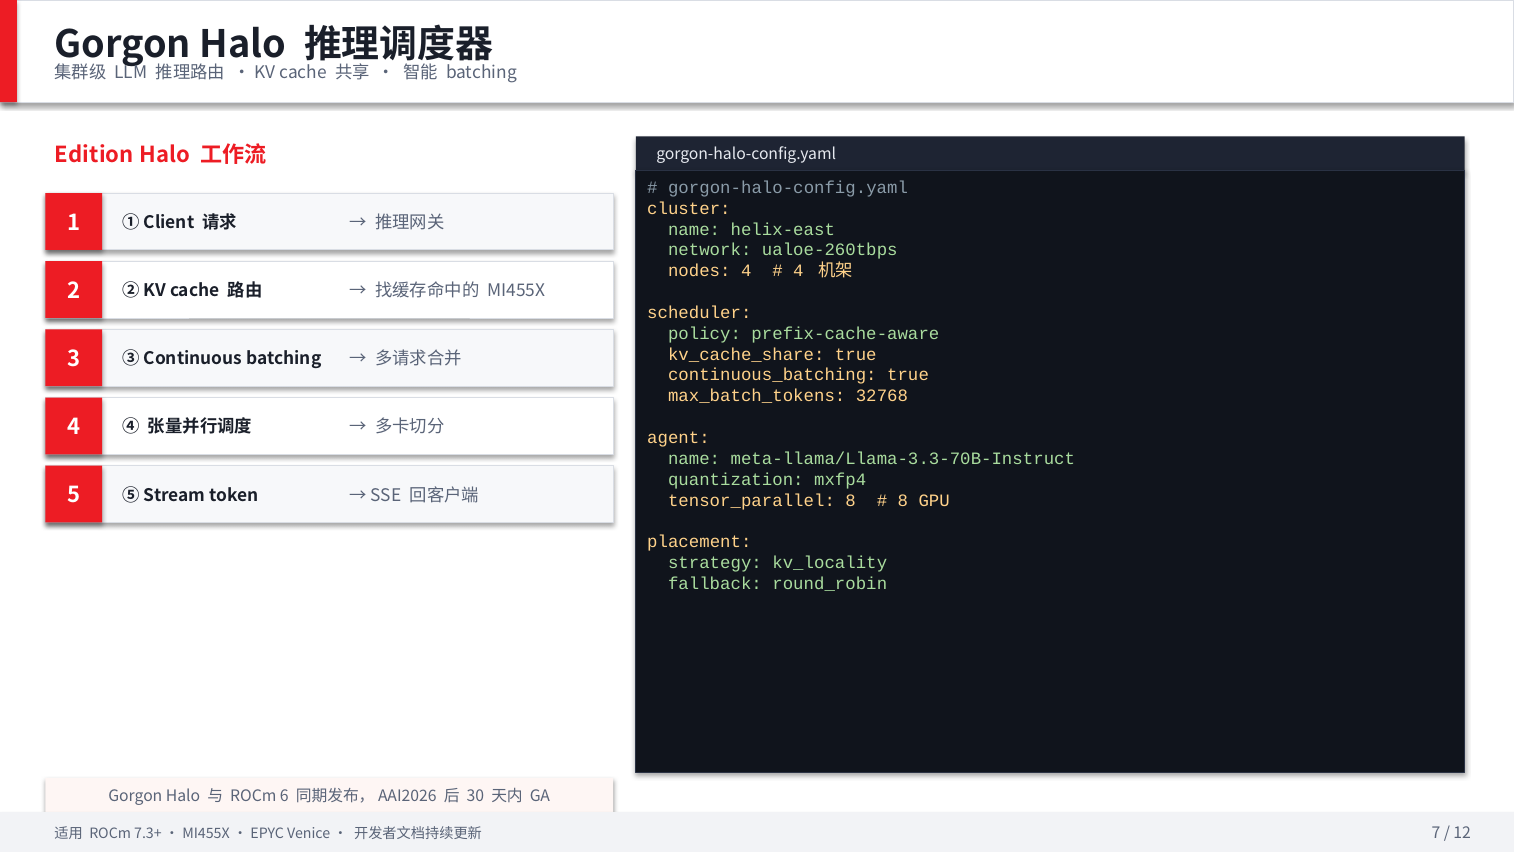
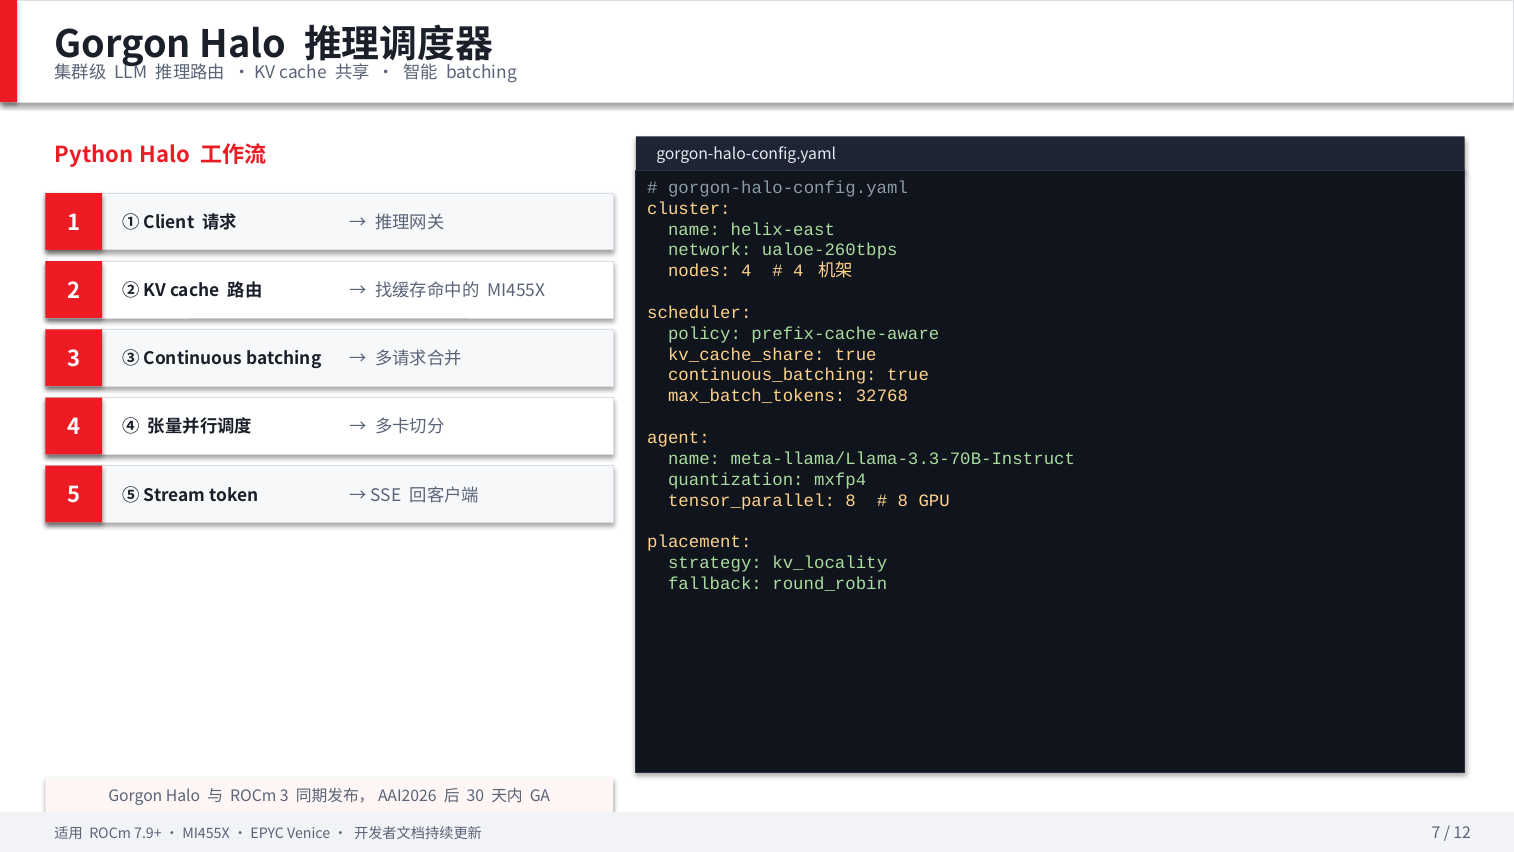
Edition: Edition -> Python (94, 156)
ROCm 6: 6 -> 3 (284, 796)
7.3+: 7.3+ -> 7.9+ (148, 833)
